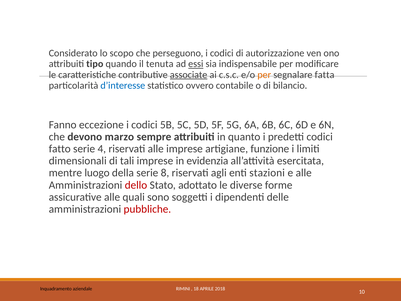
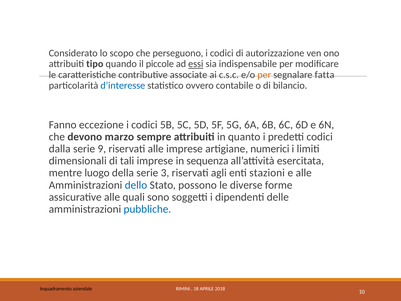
tenuta: tenuta -> piccole (160, 64)
associate underline: present -> none (189, 75)
fatto: fatto -> dalla (60, 149)
4: 4 -> 9 (102, 149)
funzione: funzione -> numerici (270, 149)
evidenzia: evidenzia -> sequenza (207, 161)
8: 8 -> 3 (165, 173)
dello colour: red -> blue (136, 185)
adottato: adottato -> possono (198, 185)
pubbliche colour: red -> blue (147, 209)
